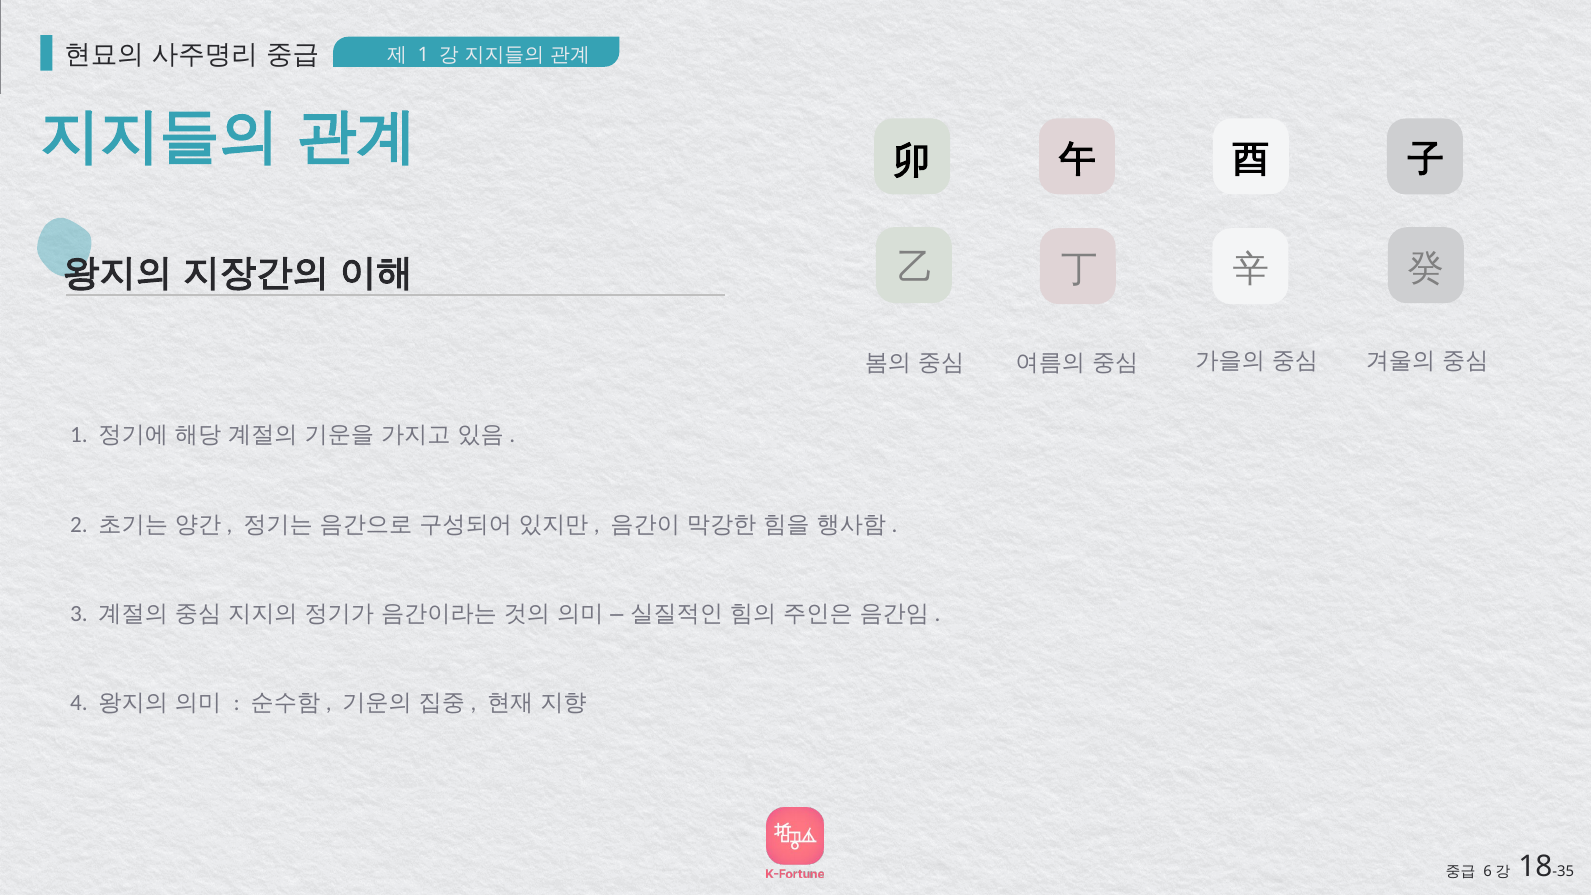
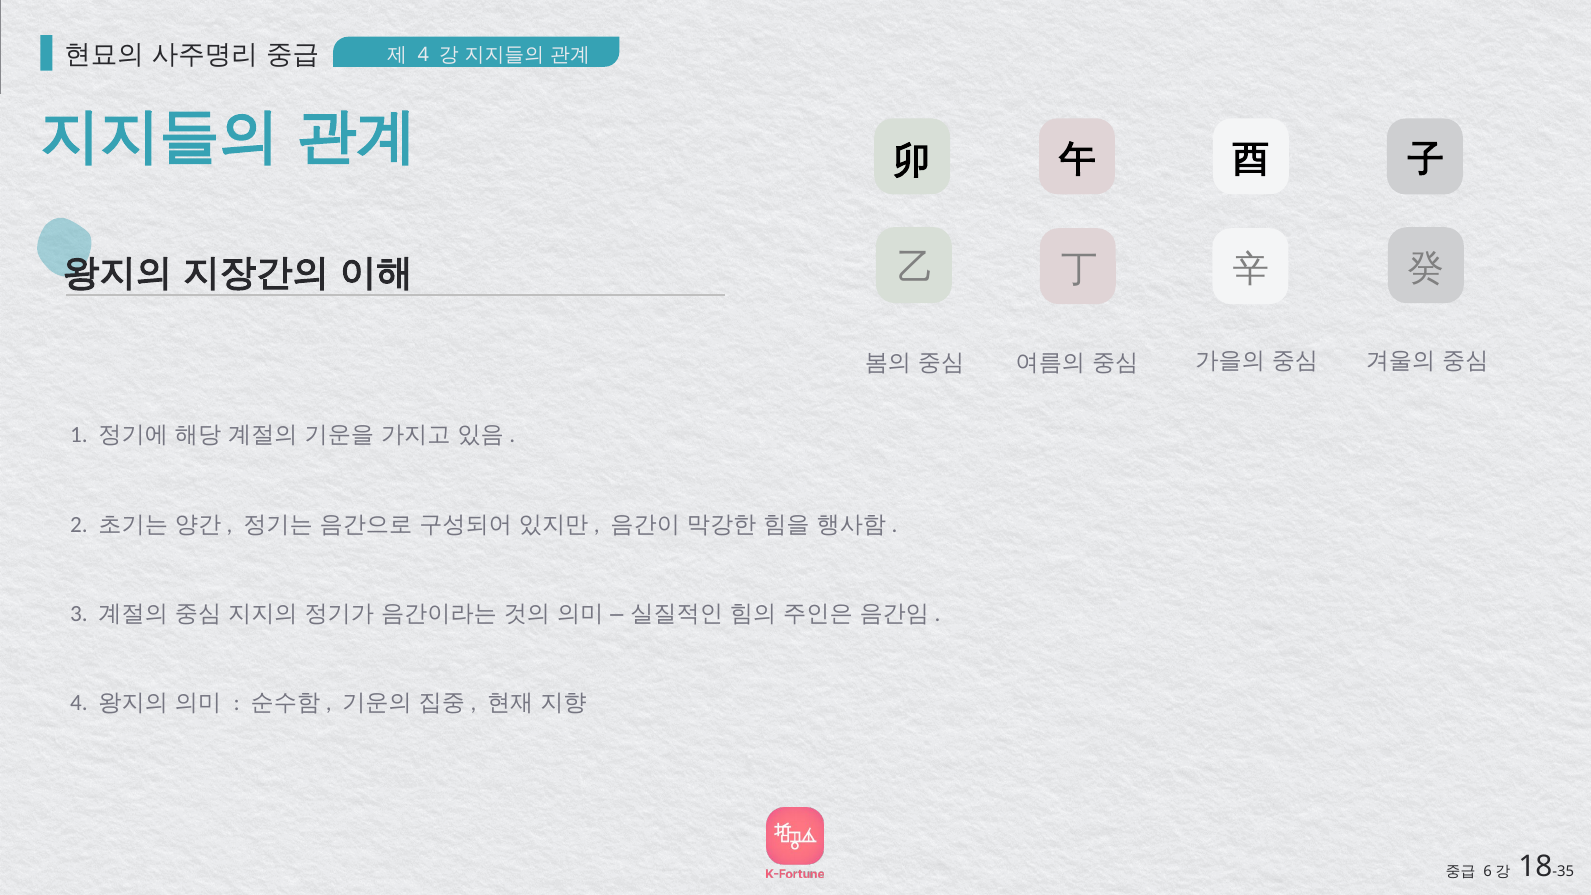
1: 1 -> 4 (423, 55)
